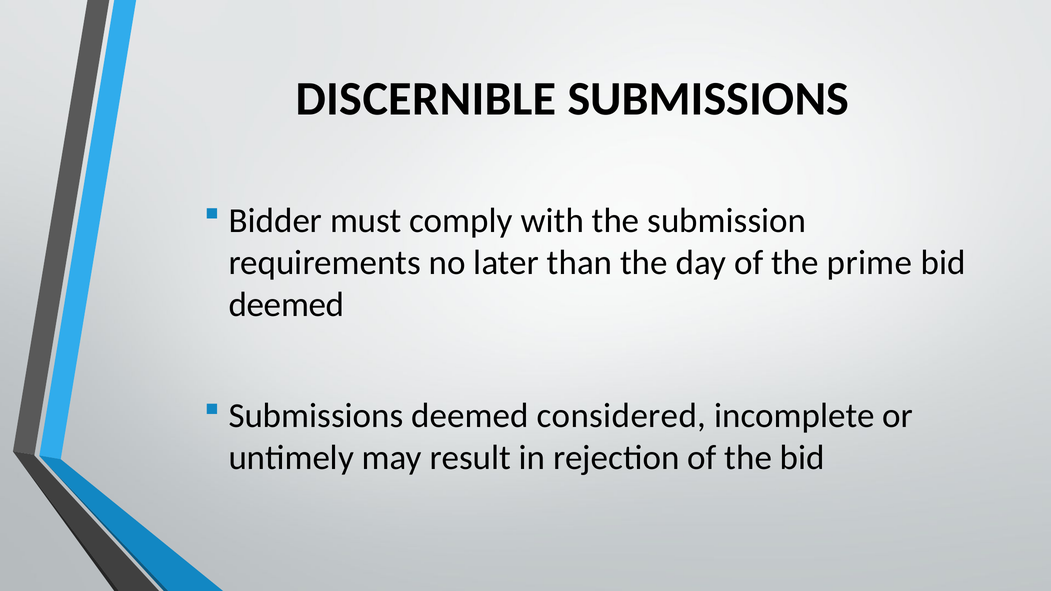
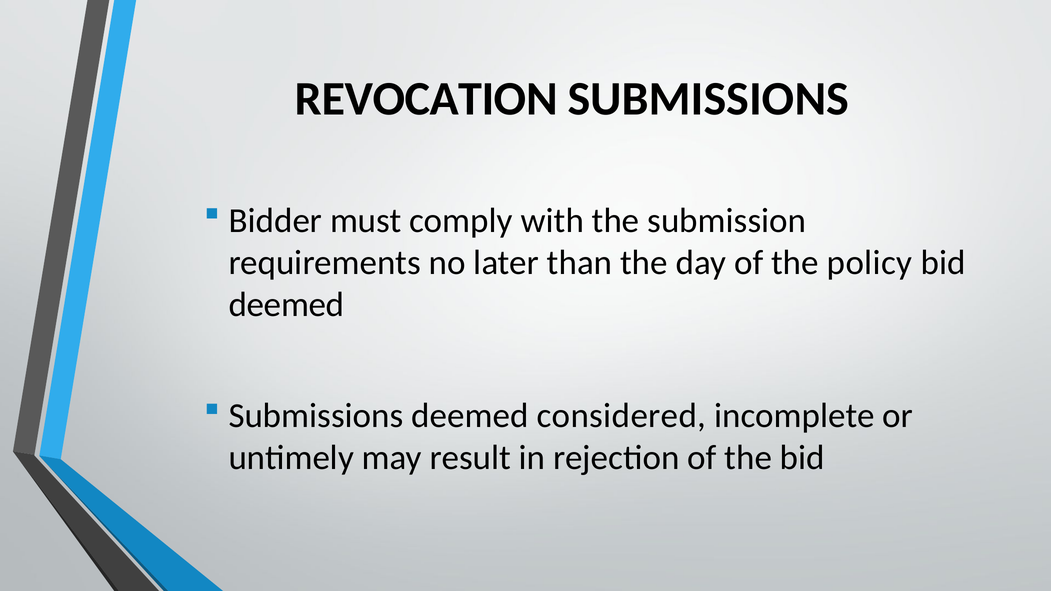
DISCERNIBLE: DISCERNIBLE -> REVOCATION (426, 99)
prime: prime -> policy (870, 263)
